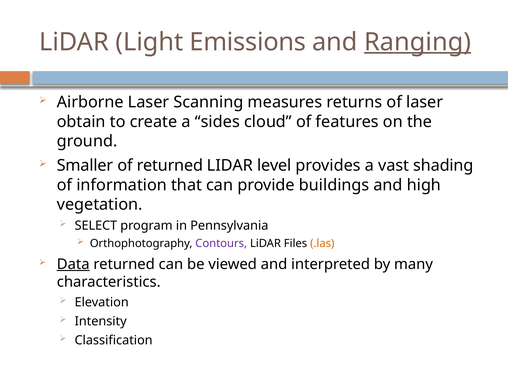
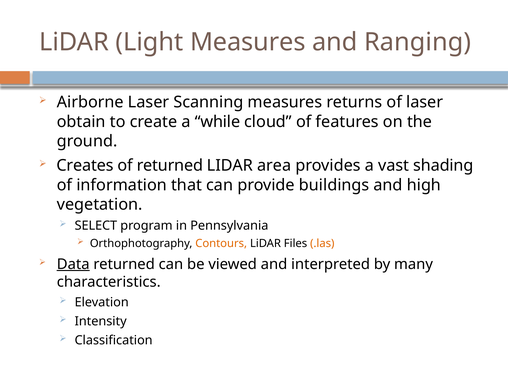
Light Emissions: Emissions -> Measures (248, 42)
Ranging underline: present -> none (418, 42)
sides: sides -> while (217, 122)
Smaller: Smaller -> Creates (85, 166)
level: level -> area (274, 166)
Contours colour: purple -> orange (221, 243)
